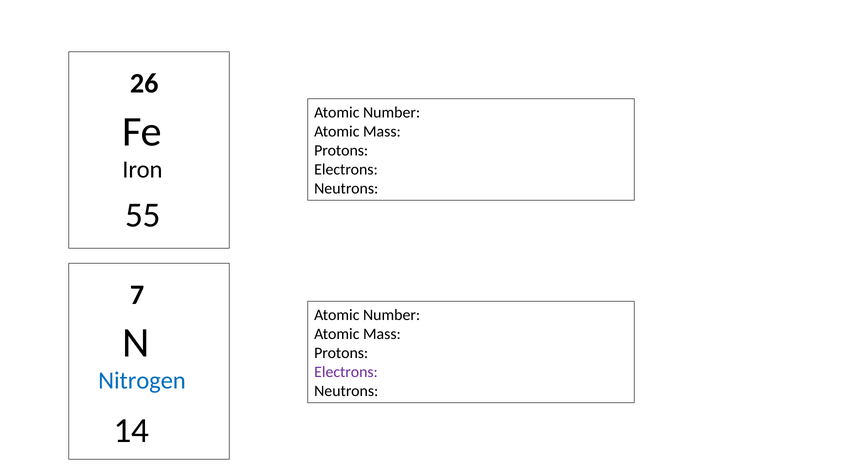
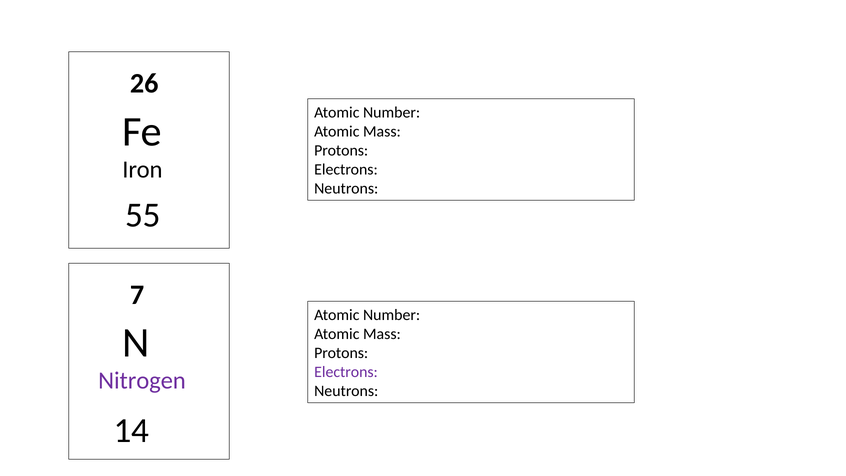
Nitrogen colour: blue -> purple (142, 381)
